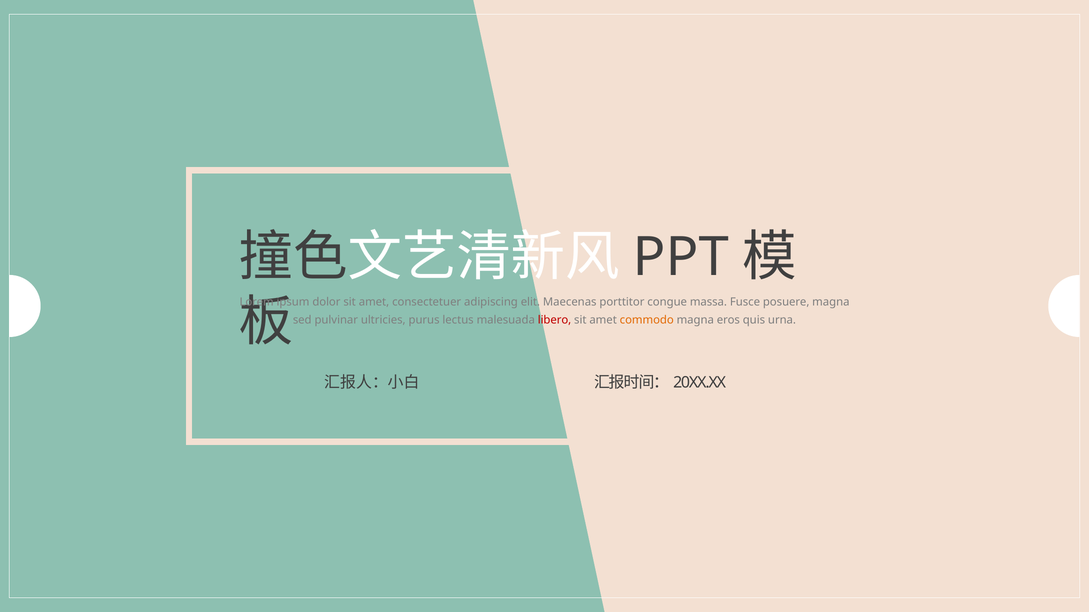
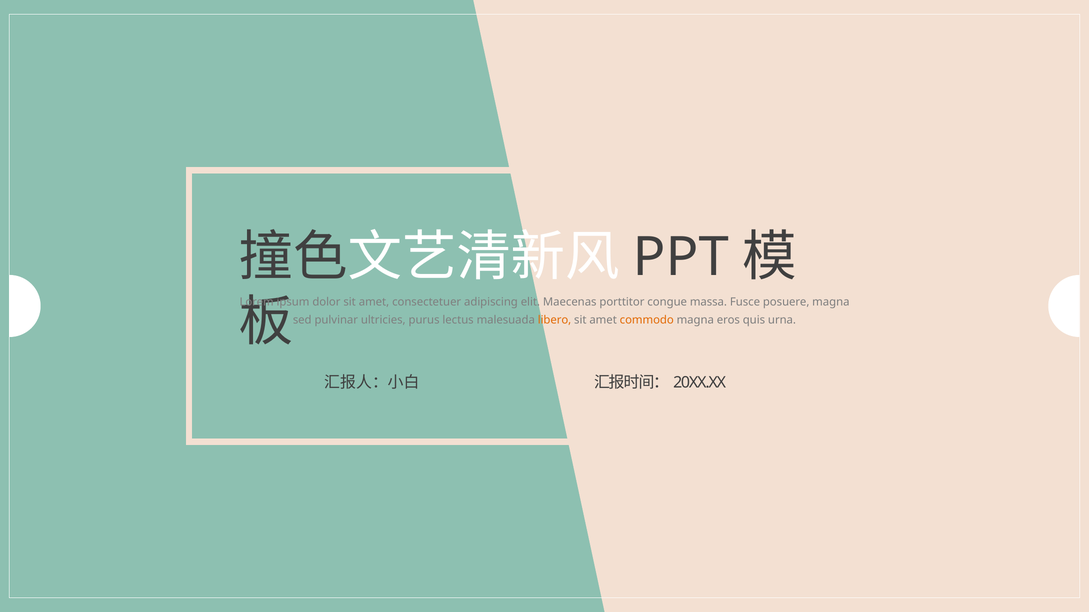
libero colour: red -> orange (554, 320)
